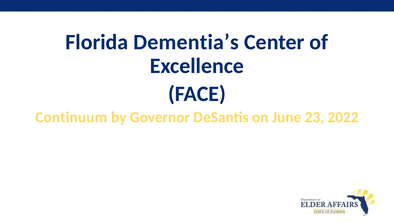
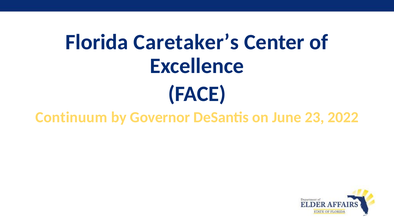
Dementia’s: Dementia’s -> Caretaker’s (186, 42)
